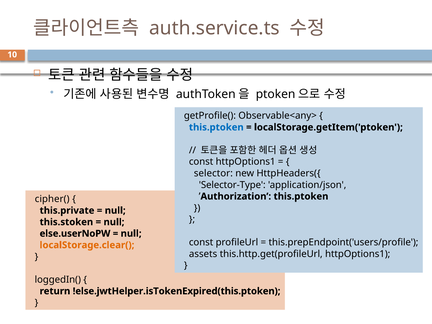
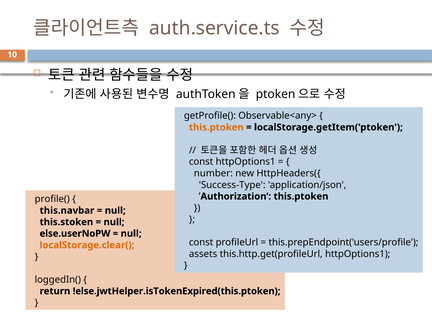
this.ptoken colour: blue -> orange (216, 127)
selector: selector -> number (213, 173)
Selector-Type: Selector-Type -> Success-Type (232, 185)
cipher(: cipher( -> profile( (52, 199)
this.private: this.private -> this.navbar (67, 211)
